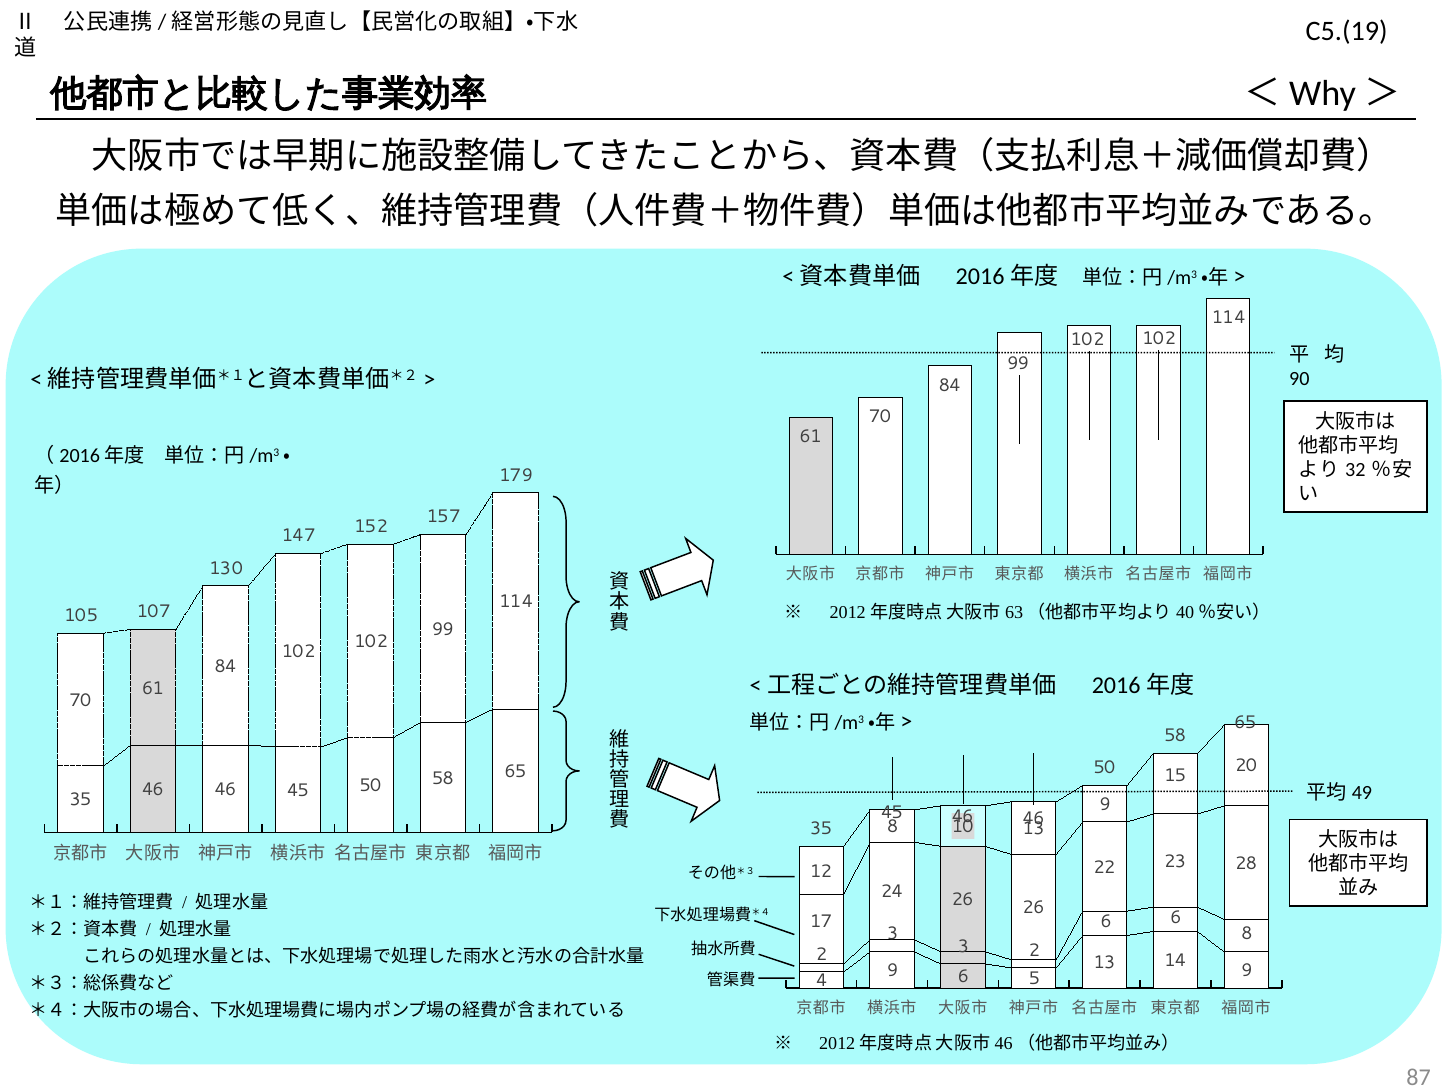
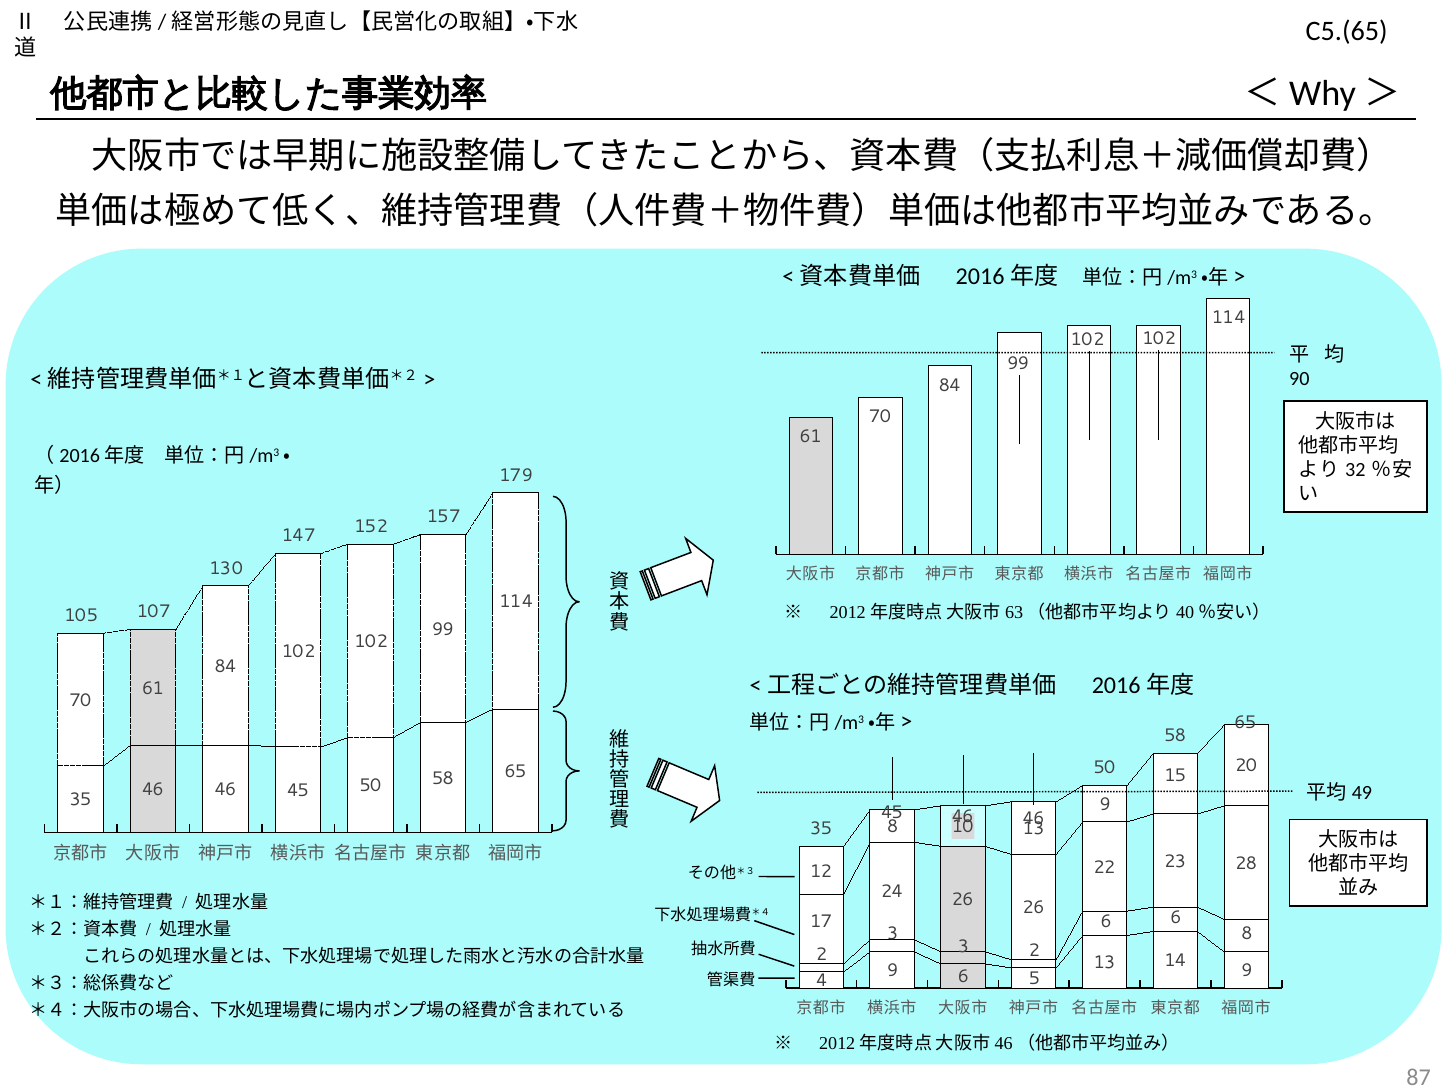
C5.(19: C5.(19 -> C5.(65 (1347, 31)
